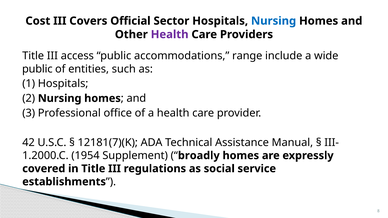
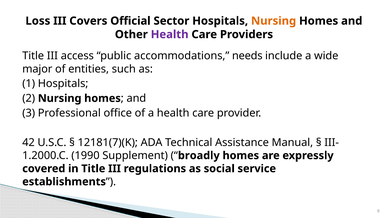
Cost: Cost -> Loss (38, 21)
Nursing colour: blue -> orange (274, 21)
range: range -> needs (247, 56)
public: public -> major (37, 69)
1954: 1954 -> 1990 (85, 156)
